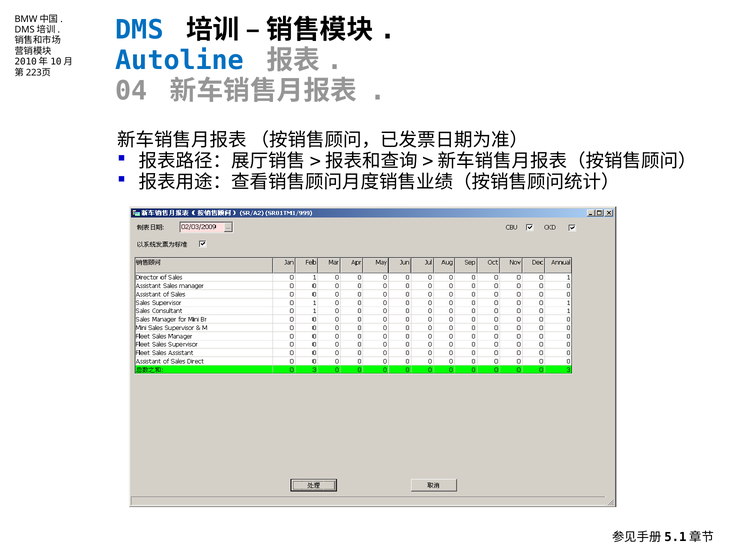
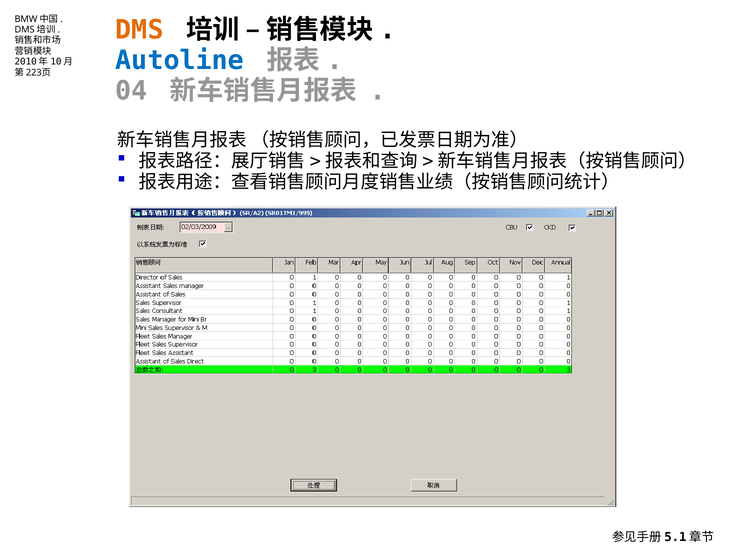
DMS colour: blue -> orange (139, 30)
